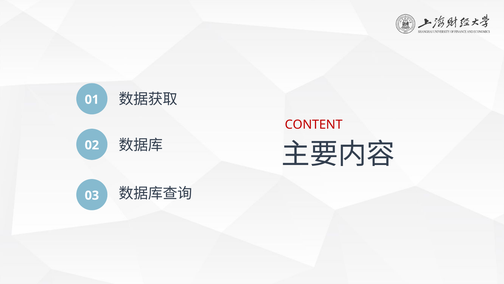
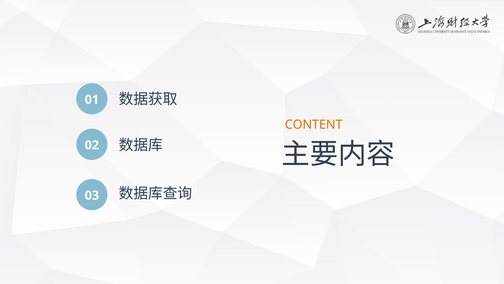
CONTENT colour: red -> orange (314, 124)
